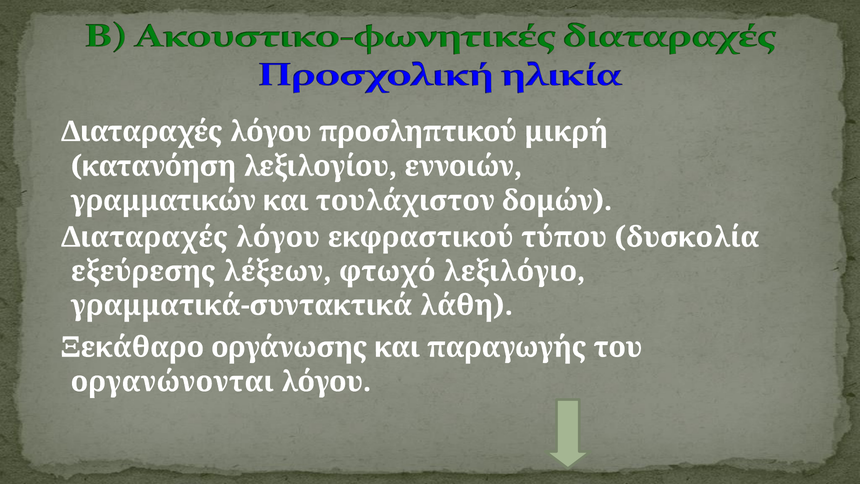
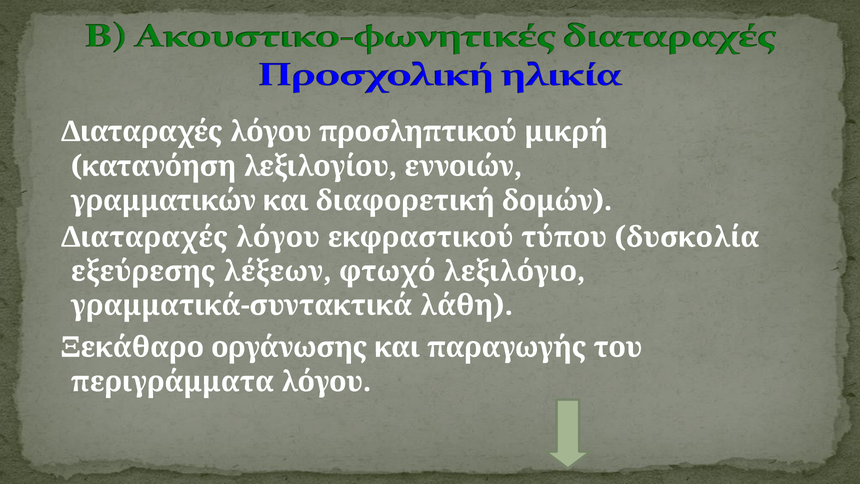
τουλάχιστον: τουλάχιστον -> διαφορετική (405, 201)
οργανώνονται: οργανώνονται -> περιγράμματα (172, 382)
